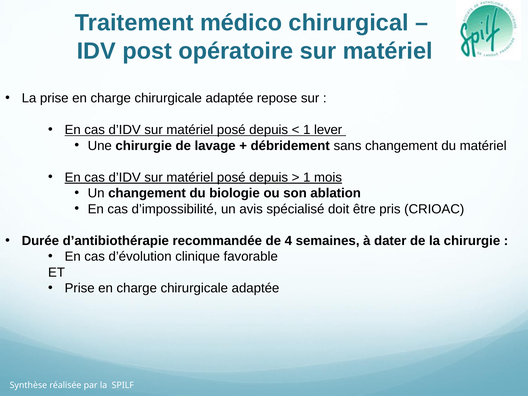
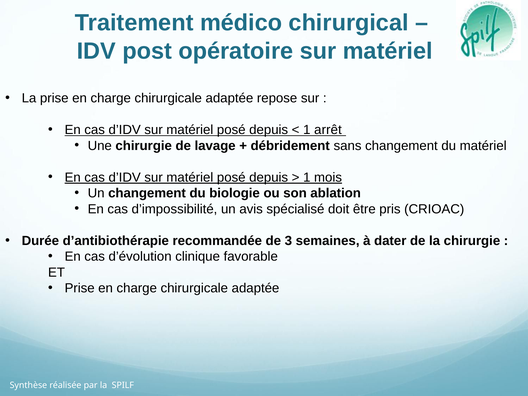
lever: lever -> arrêt (328, 130)
4: 4 -> 3 (288, 241)
